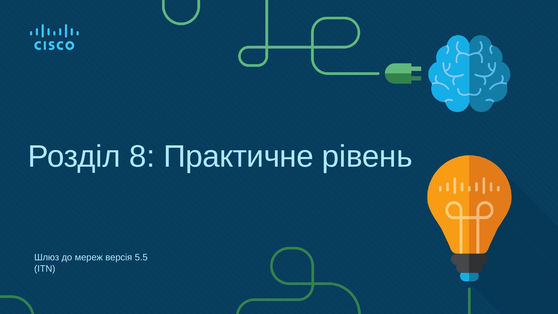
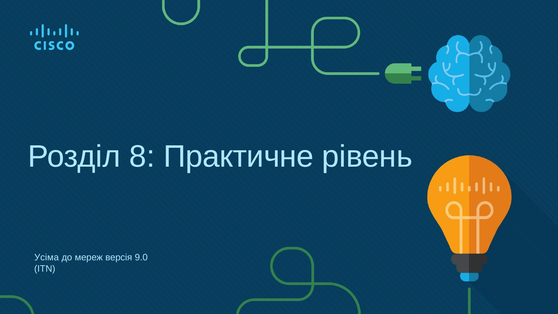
Шлюз: Шлюз -> Усіма (47, 257)
5.5: 5.5 -> 9.0 (141, 257)
